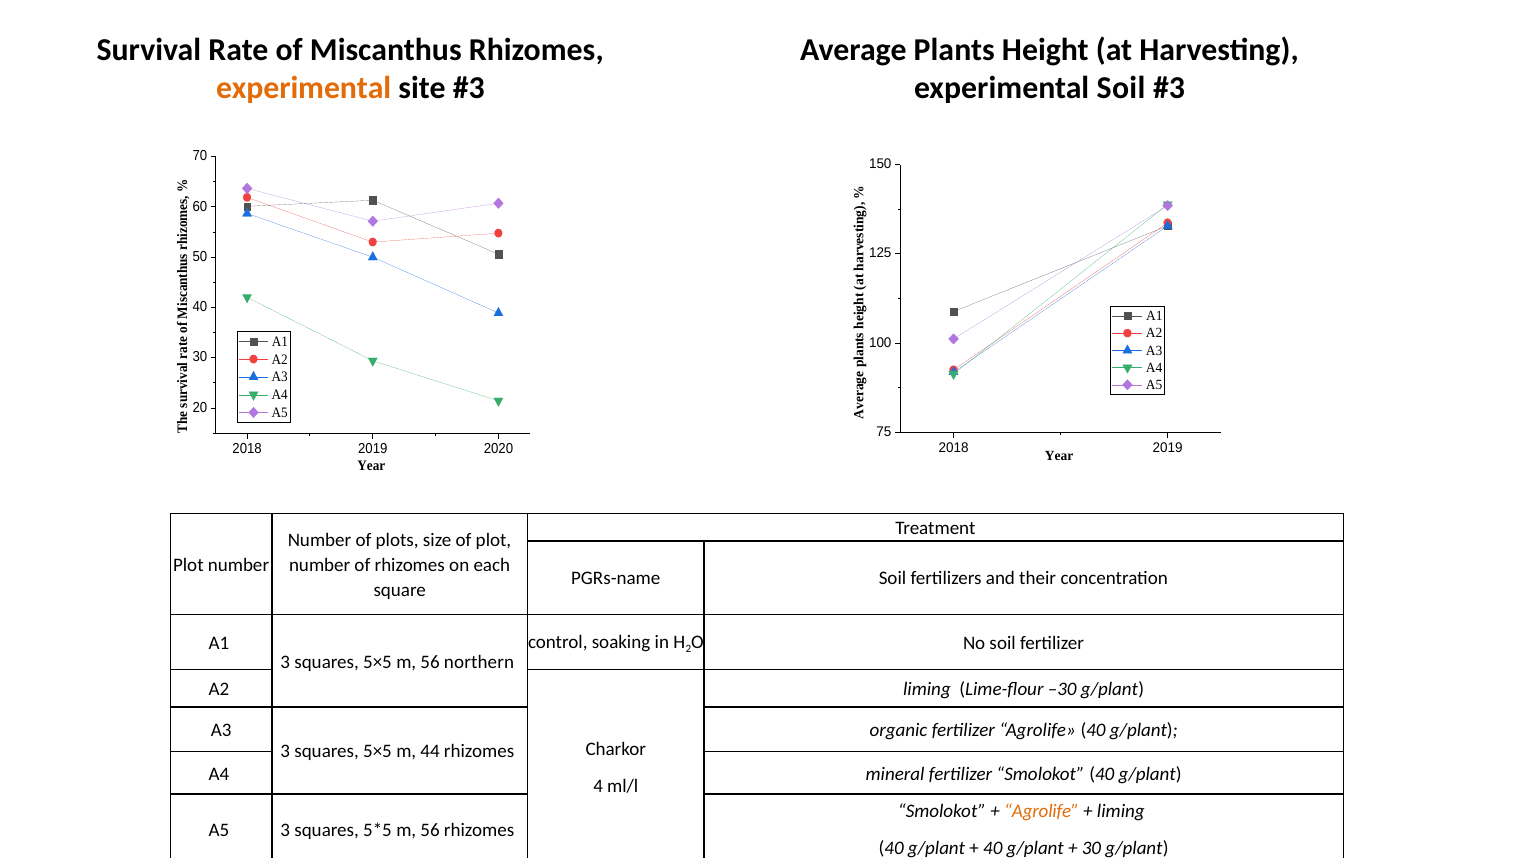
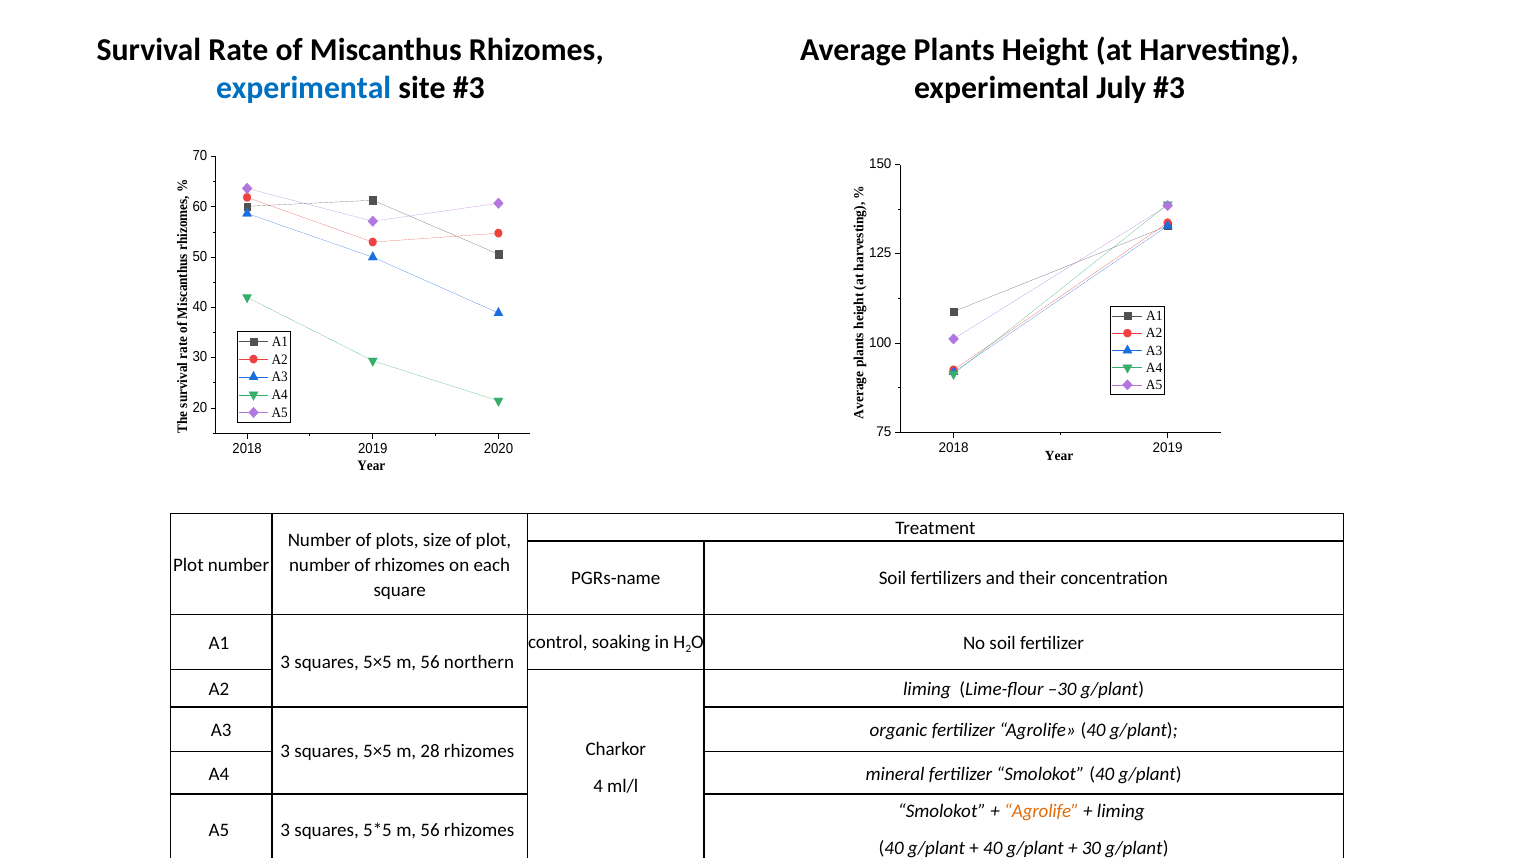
experimental colour: orange -> blue (304, 88)
experimental Soil: Soil -> July (1121, 88)
44: 44 -> 28 (430, 751)
